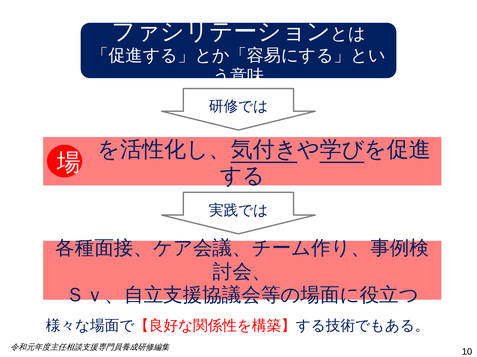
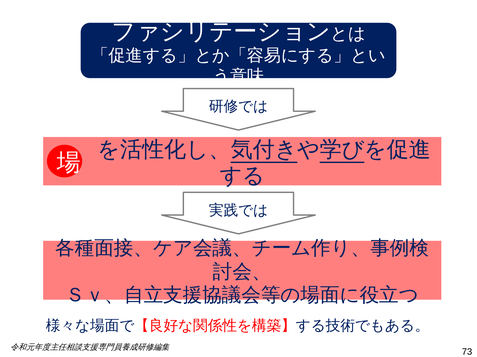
10: 10 -> 73 (467, 353)
